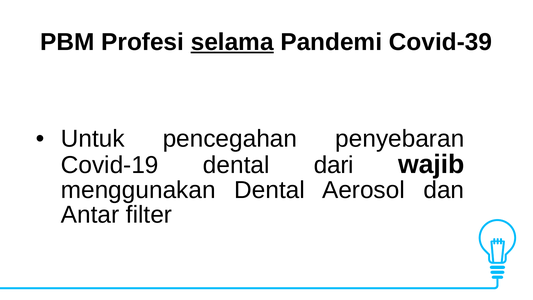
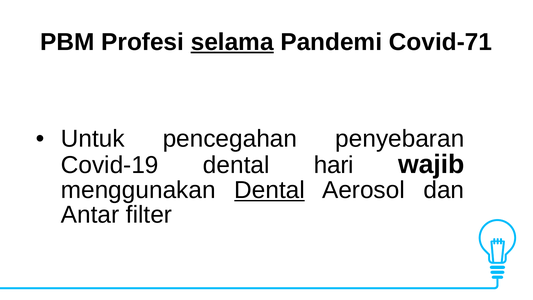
Covid-39: Covid-39 -> Covid-71 (440, 42)
dari: dari -> hari (334, 165)
Dental underline: none -> present (270, 190)
